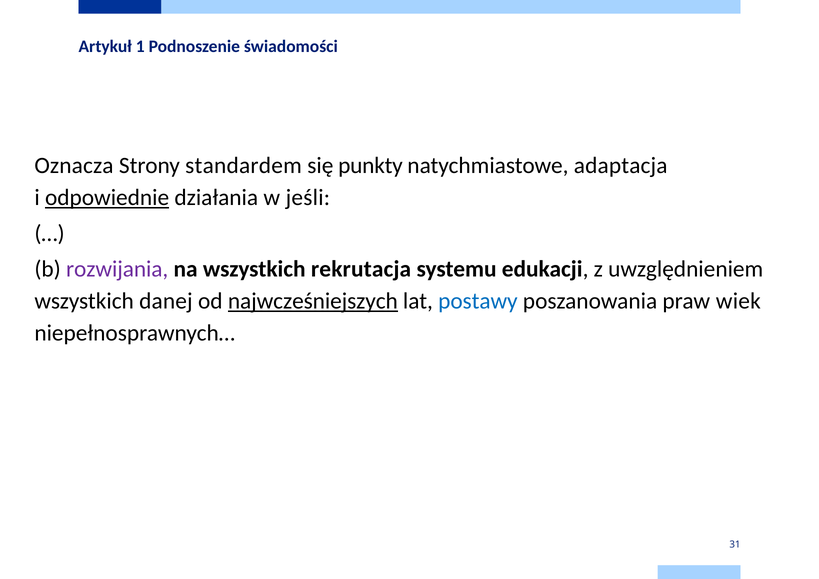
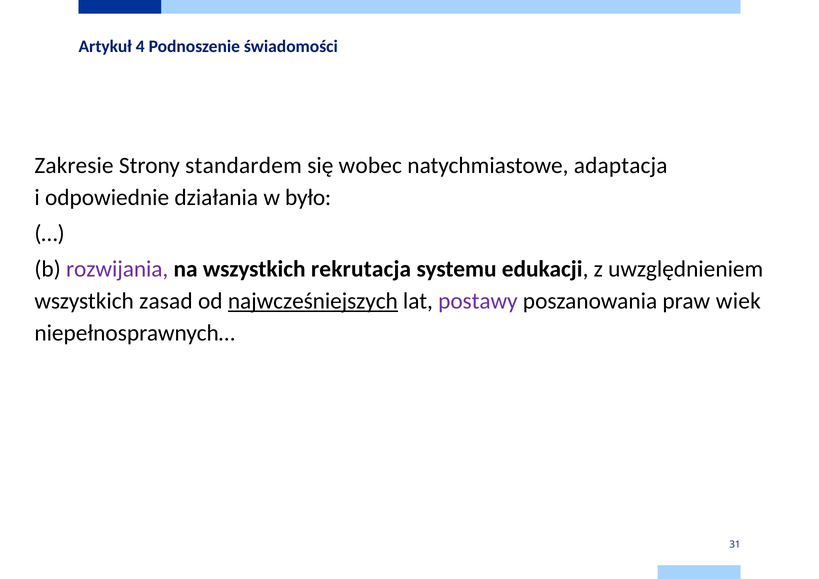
1: 1 -> 4 (140, 46)
Oznacza: Oznacza -> Zakresie (74, 166)
punkty: punkty -> wobec (370, 166)
odpowiednie underline: present -> none (107, 198)
jeśli: jeśli -> było (308, 198)
danej: danej -> zasad (166, 301)
postawy colour: blue -> purple (478, 301)
